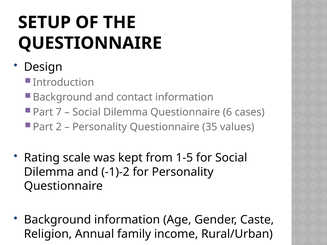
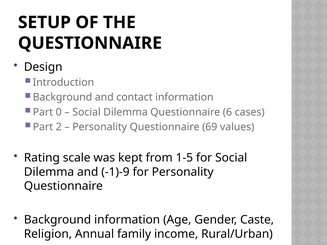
7: 7 -> 0 (59, 112)
35: 35 -> 69 (210, 127)
-1)-2: -1)-2 -> -1)-9 (115, 172)
